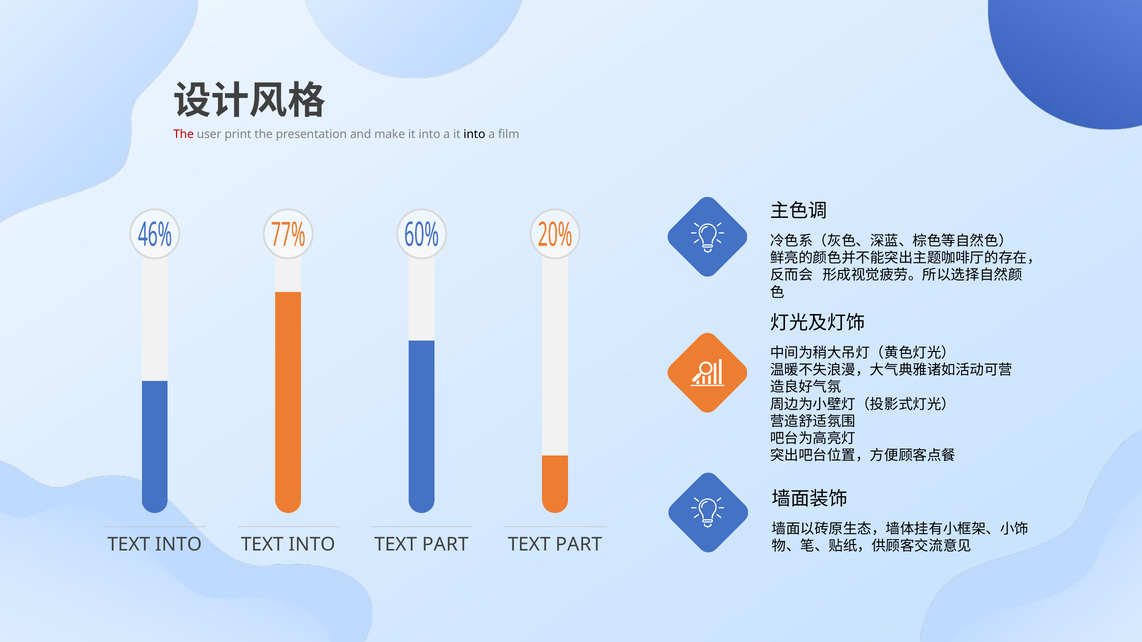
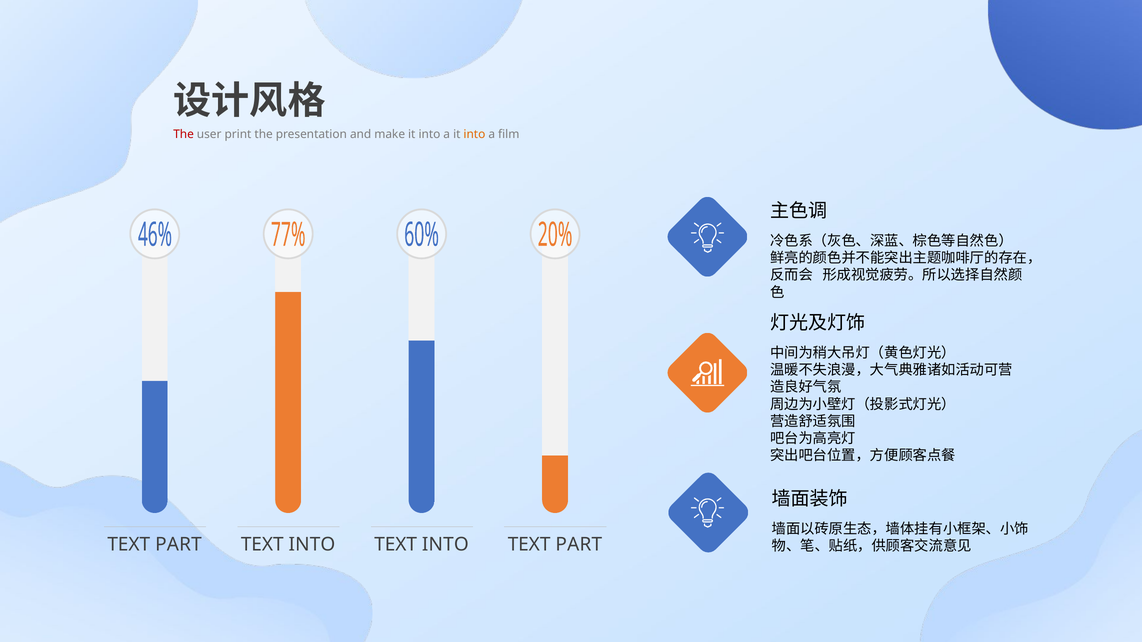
into colour: black -> orange (474, 134)
INTO: INTO -> PART (178, 545)
PART: PART -> INTO (445, 545)
